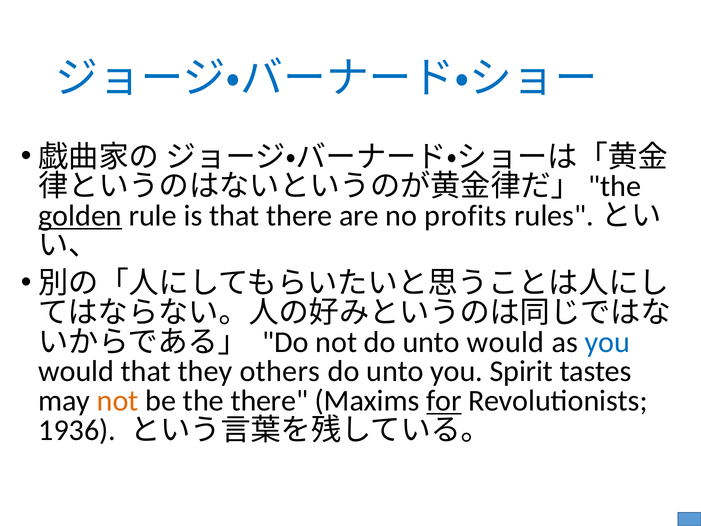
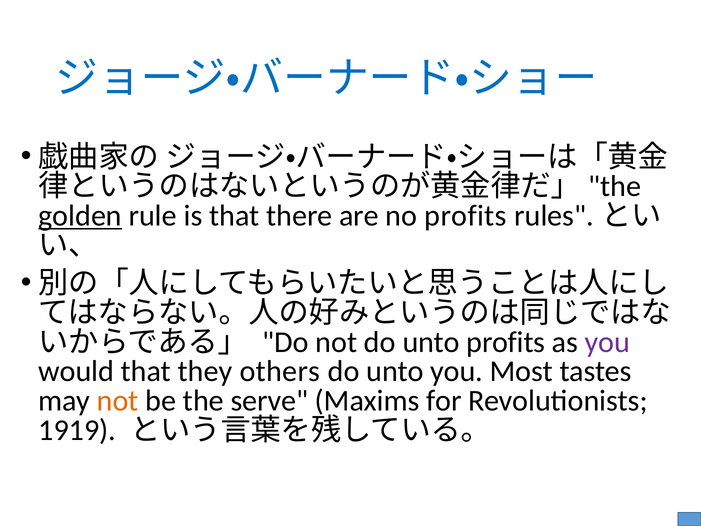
unto would: would -> profits (506, 342)
you colour: blue -> purple (607, 342)
Spirit: Spirit -> Most (521, 371)
the there: there -> serve (269, 401)
for underline: present -> none (444, 401)
1936: 1936 -> 1919 (77, 430)
